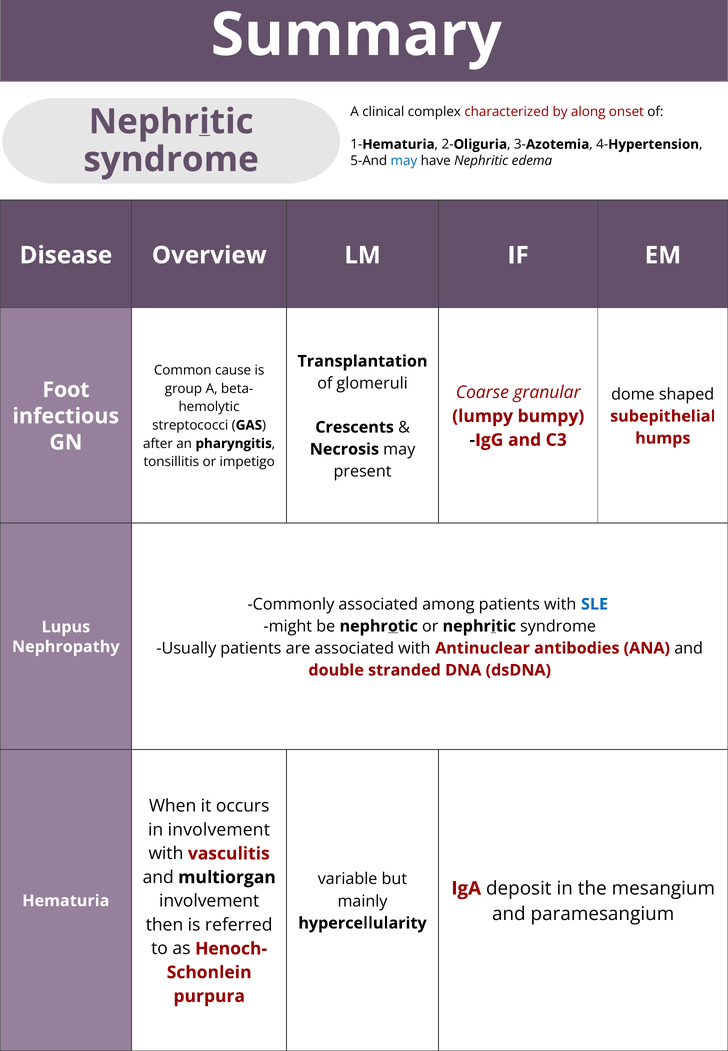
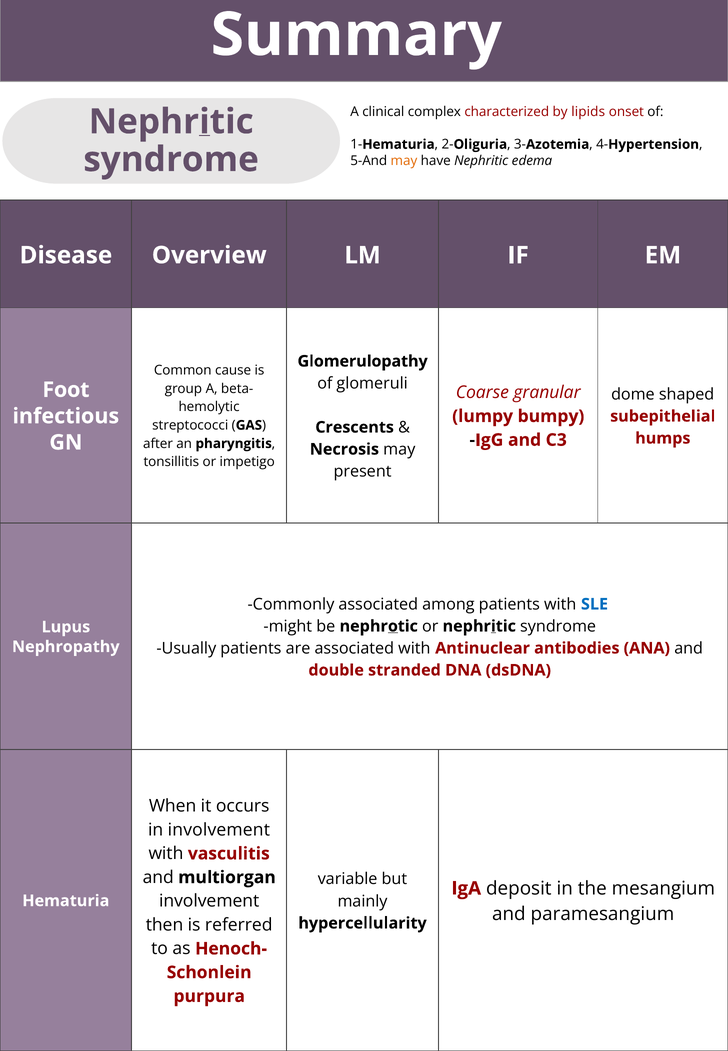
along: along -> lipids (588, 112)
may colour: blue -> orange (404, 161)
Transplantation: Transplantation -> Glomerulopathy (363, 361)
